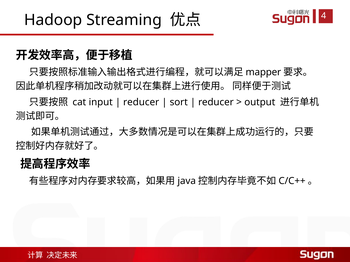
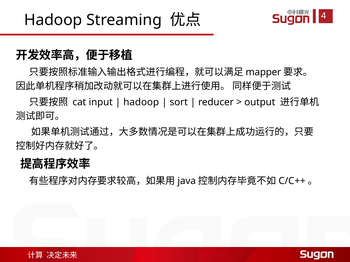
reducer: reducer -> hadoop (141, 102)
